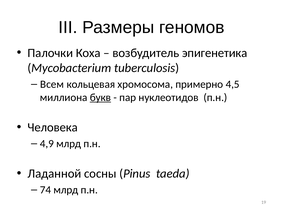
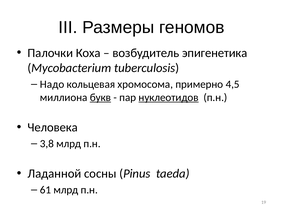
Всем: Всем -> Надо (52, 84)
нуклеотидов underline: none -> present (169, 98)
4,9: 4,9 -> 3,8 (47, 144)
74: 74 -> 61 (46, 190)
